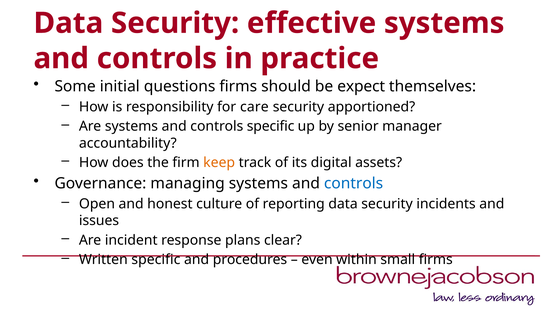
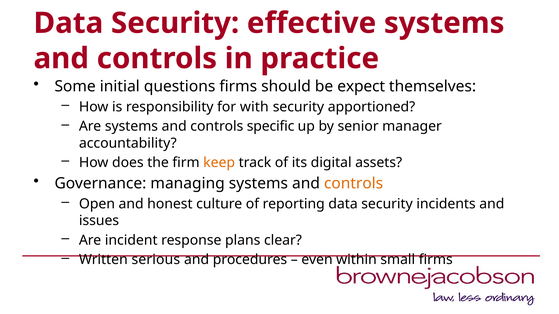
care: care -> with (254, 107)
controls colour: blue -> orange (354, 184)
Written specific: specific -> serious (156, 260)
